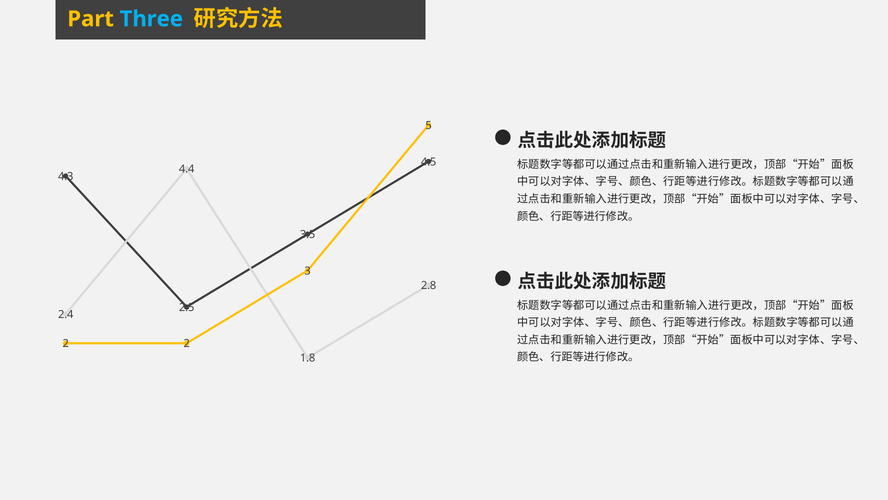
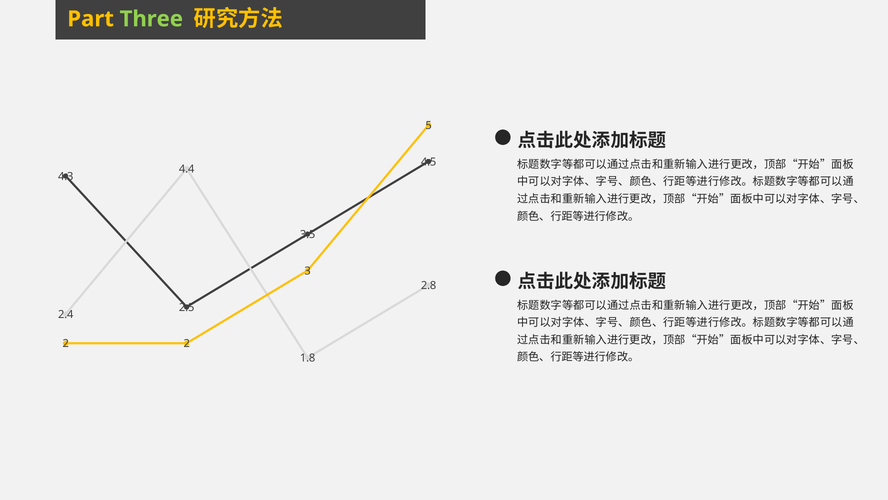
Three colour: light blue -> light green (151, 19)
